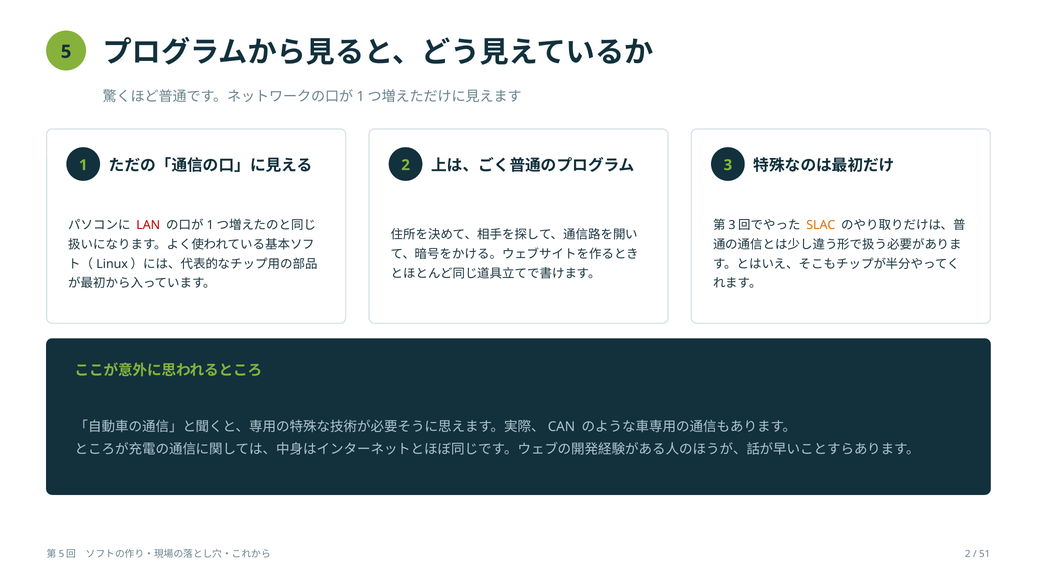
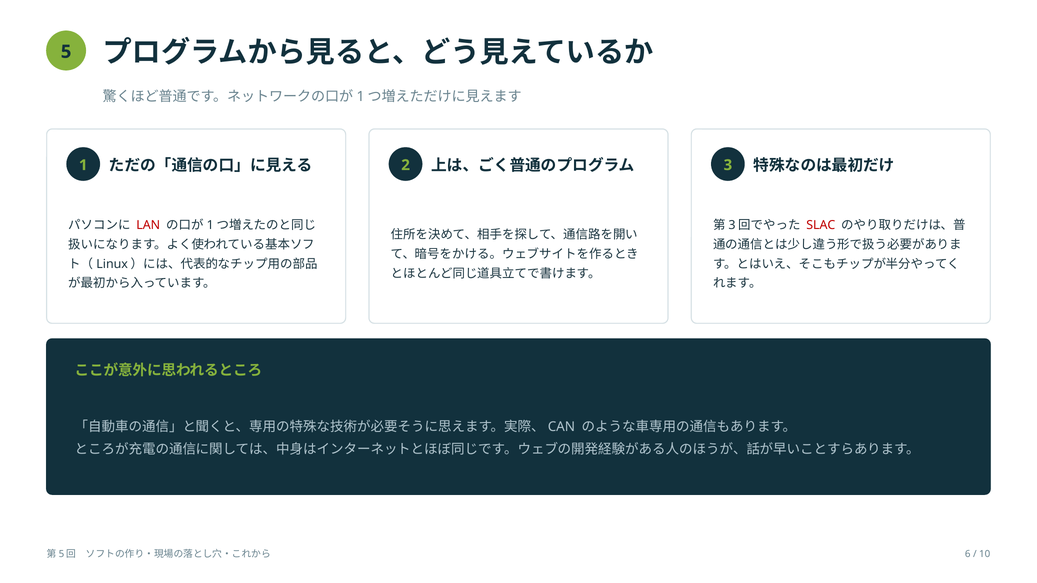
SLAC colour: orange -> red (821, 225)
2: 2 -> 6 (968, 554)
51: 51 -> 10 (985, 554)
